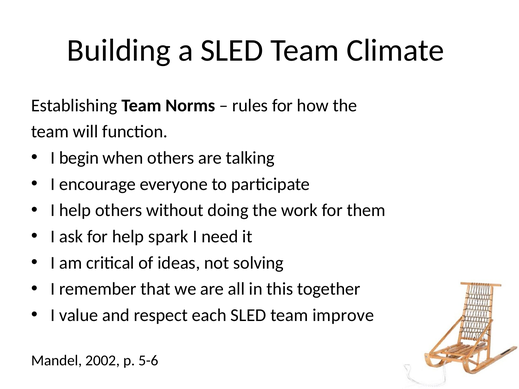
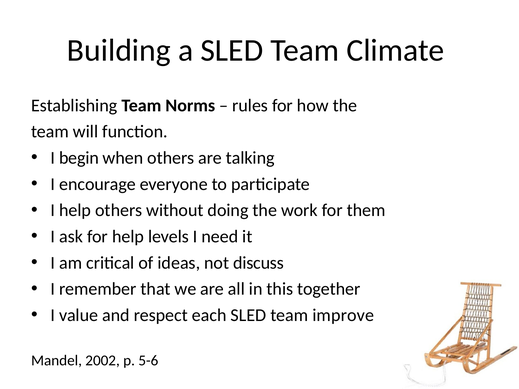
spark: spark -> levels (168, 237)
solving: solving -> discuss (259, 263)
